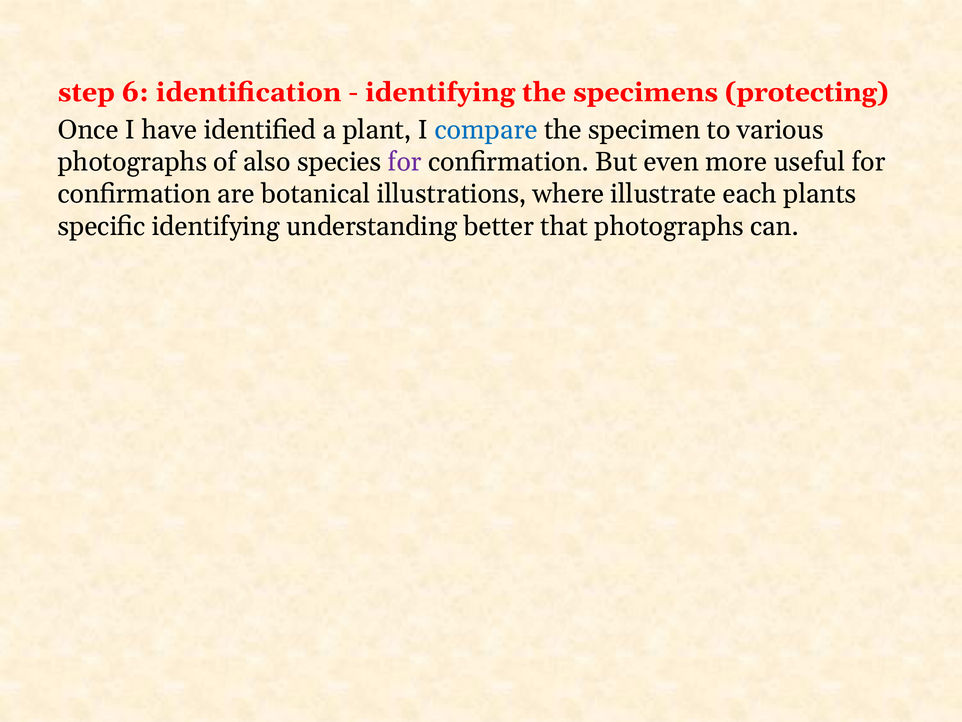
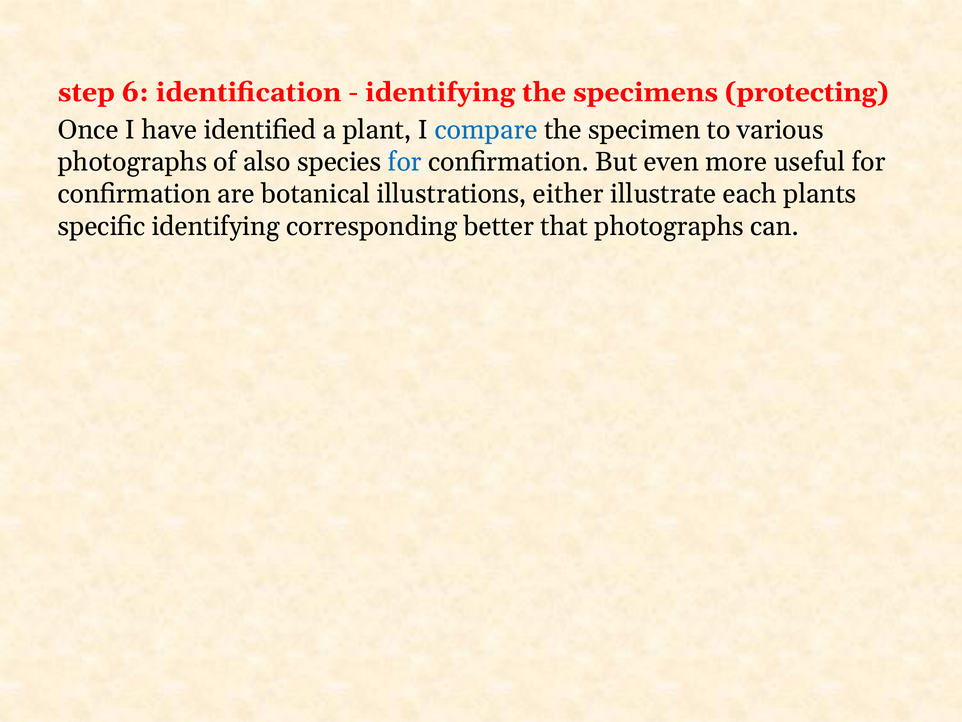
for colour: purple -> blue (405, 162)
where: where -> either (568, 194)
understanding: understanding -> corresponding (372, 226)
